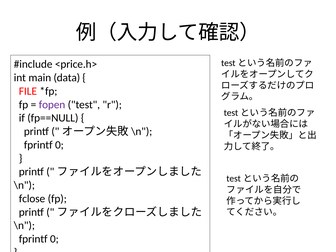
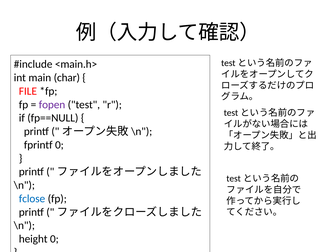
<price.h>: <price.h> -> <main.h> (76, 64)
data: data -> char (67, 78)
fclose colour: black -> blue (32, 199)
fprintf: fprintf -> height (33, 239)
